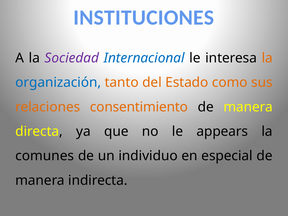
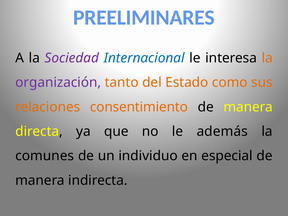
INSTITUCIONES: INSTITUCIONES -> PREELIMINARES (144, 18)
organización colour: blue -> purple (58, 82)
appears: appears -> además (222, 131)
